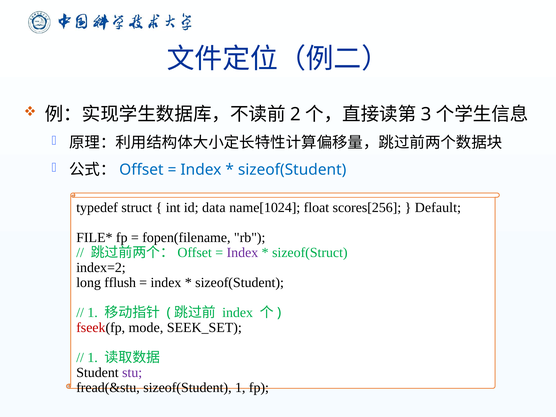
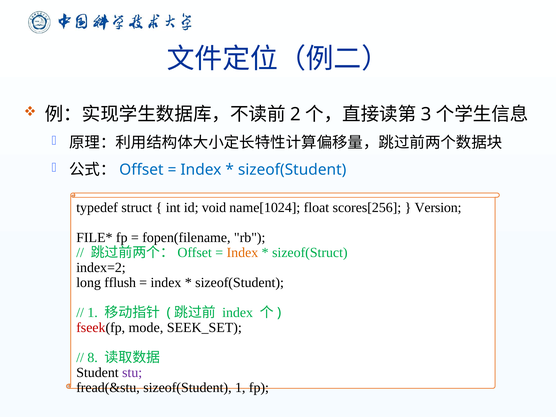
data: data -> void (214, 207)
Default: Default -> Version (438, 207)
Index colour: purple -> orange (242, 252)
1: 1 -> 8 (93, 358)
